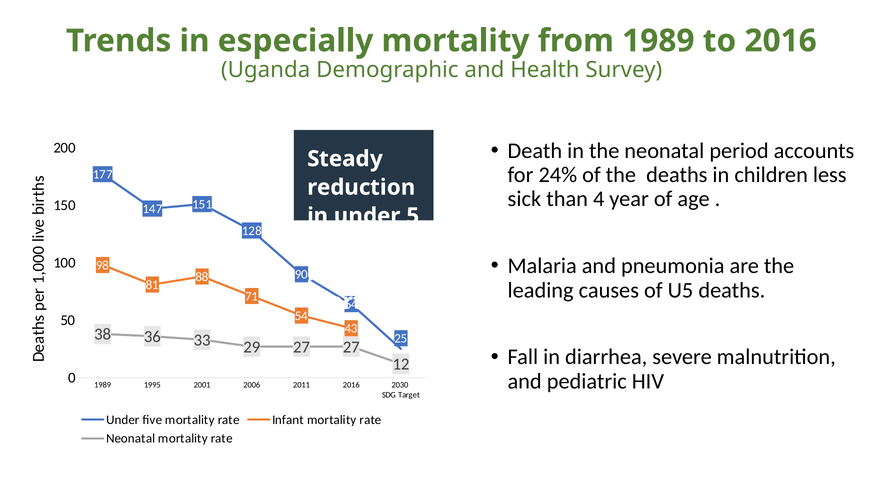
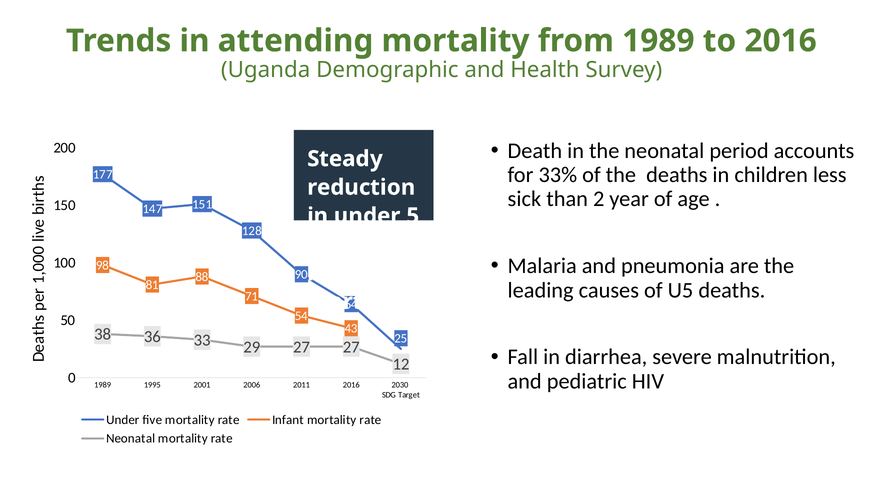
especially: especially -> attending (296, 41)
24%: 24% -> 33% (558, 175)
4: 4 -> 2 (599, 199)
